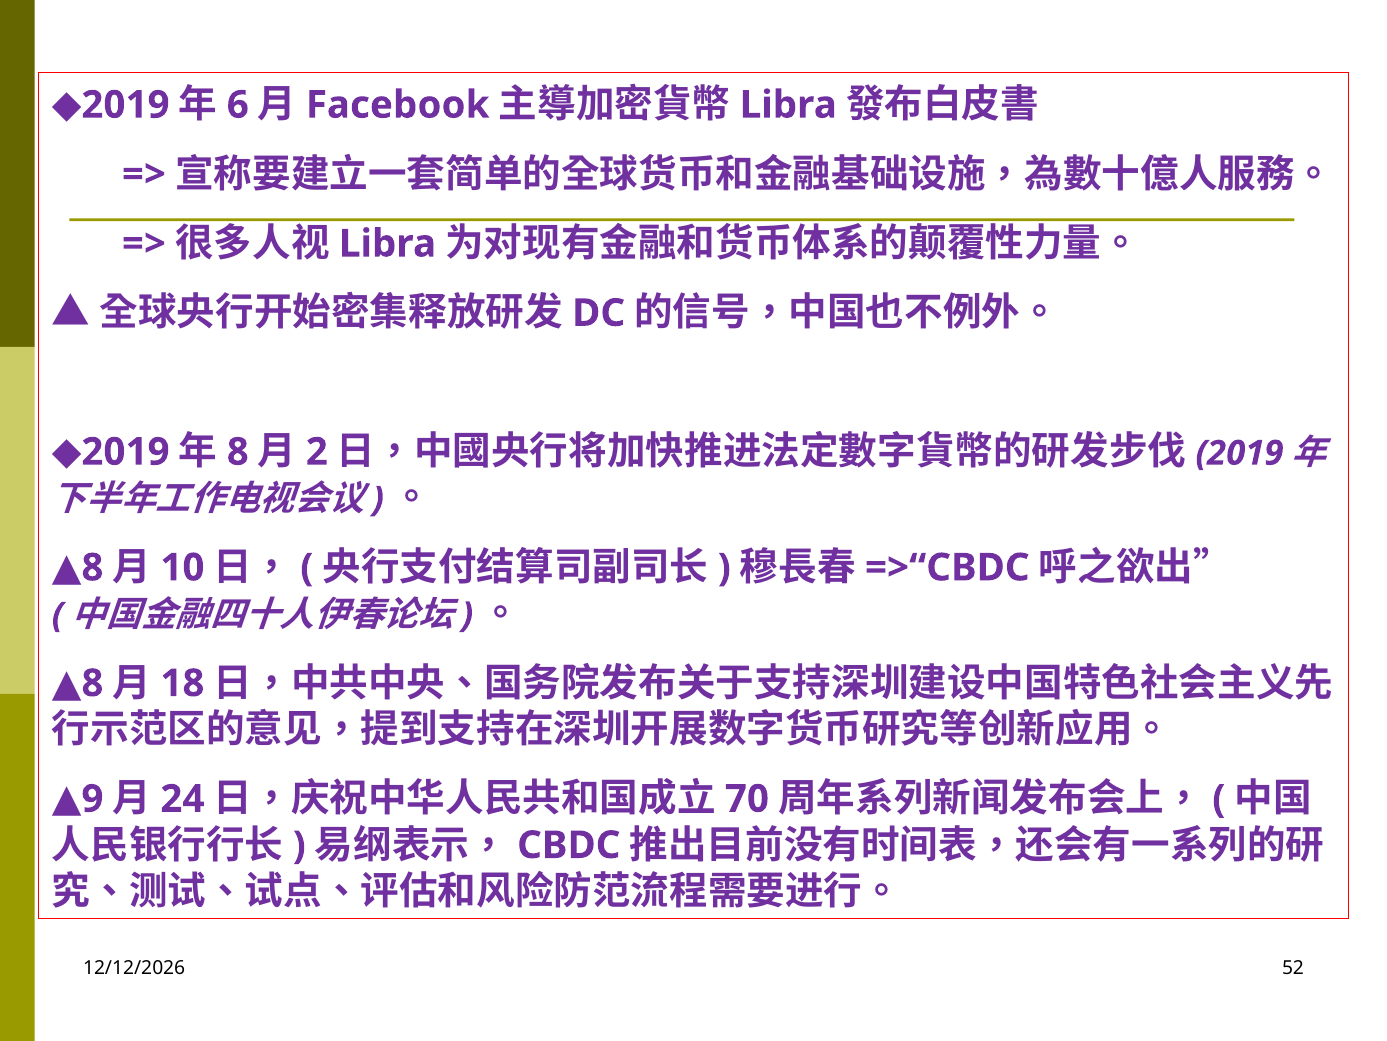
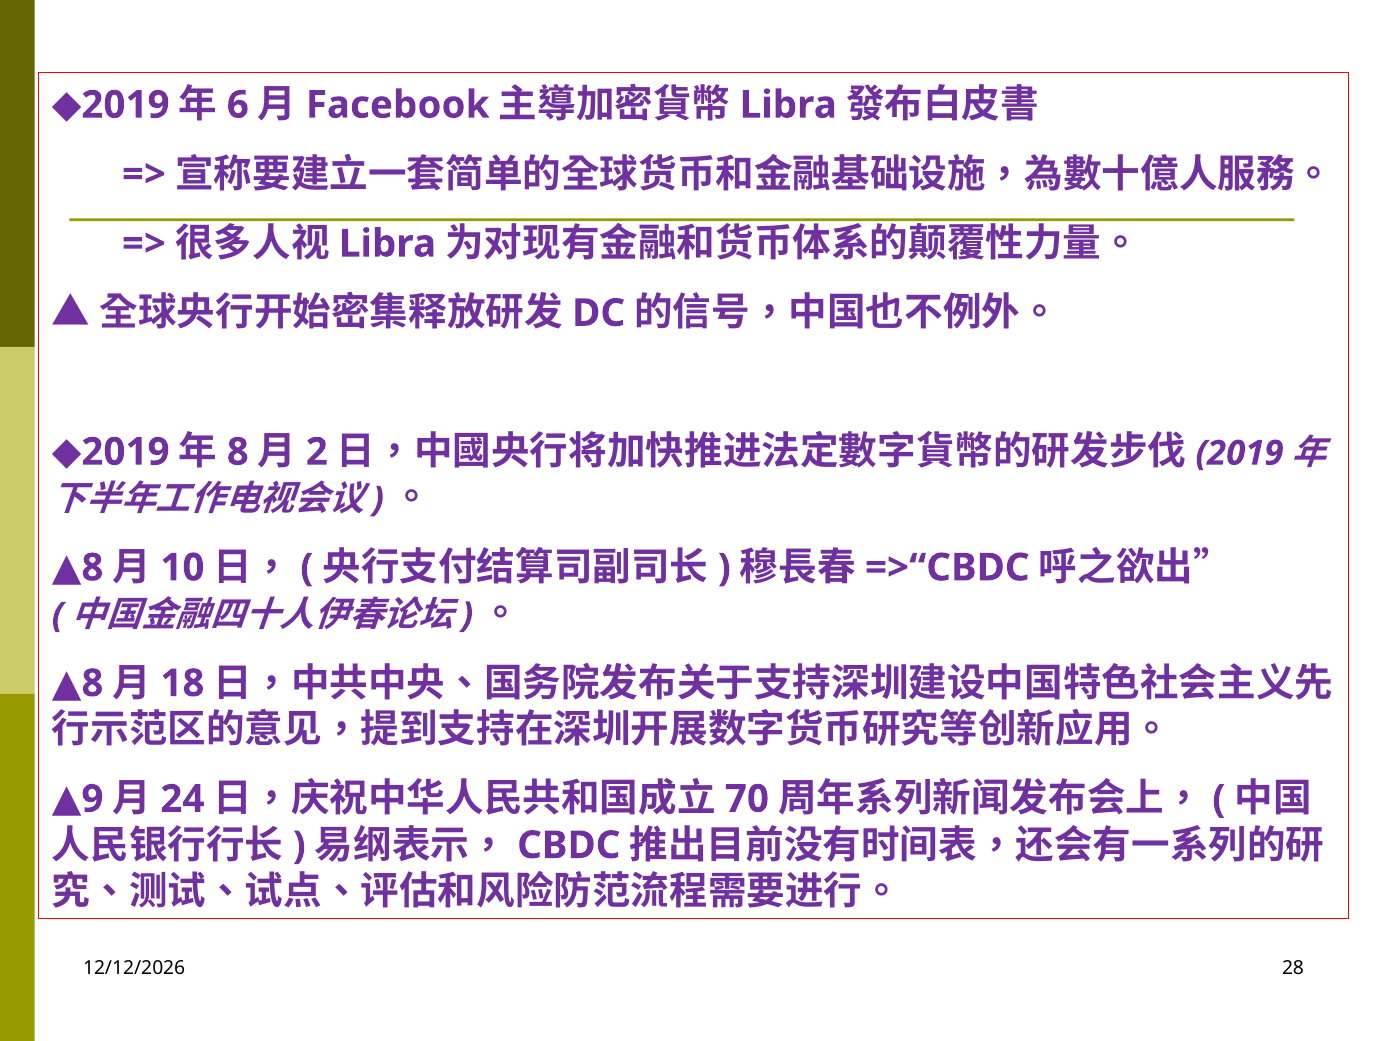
52: 52 -> 28 (1293, 968)
